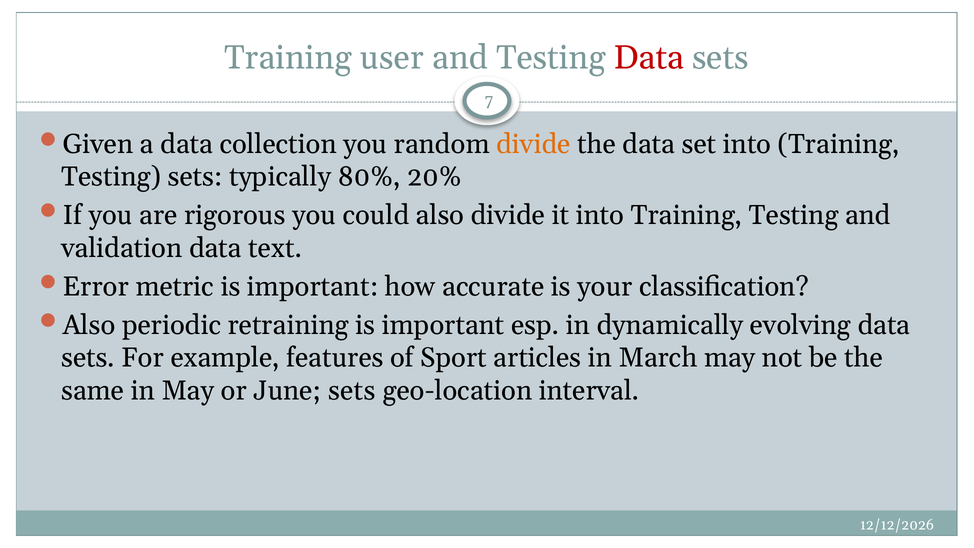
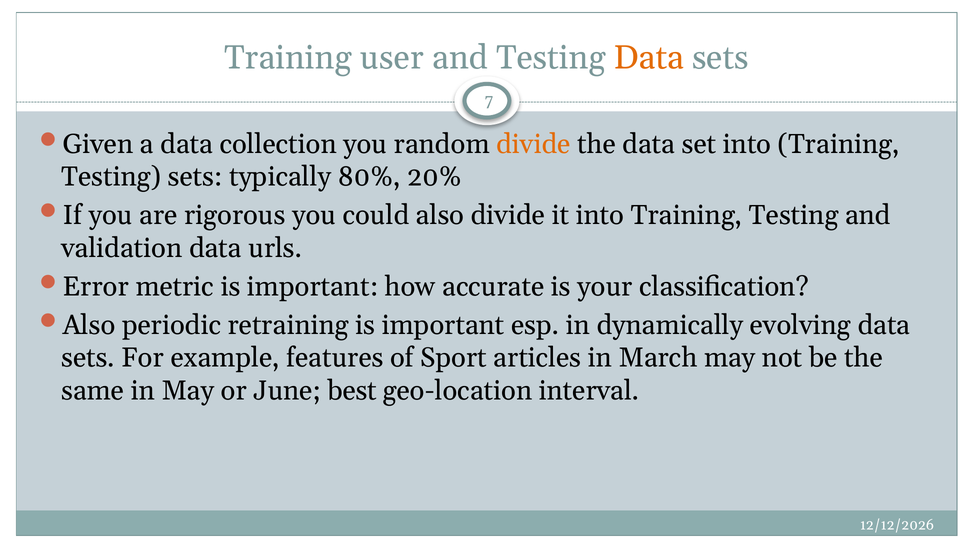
Data colour: red -> orange (649, 58)
text: text -> urls (275, 248)
June sets: sets -> best (352, 391)
